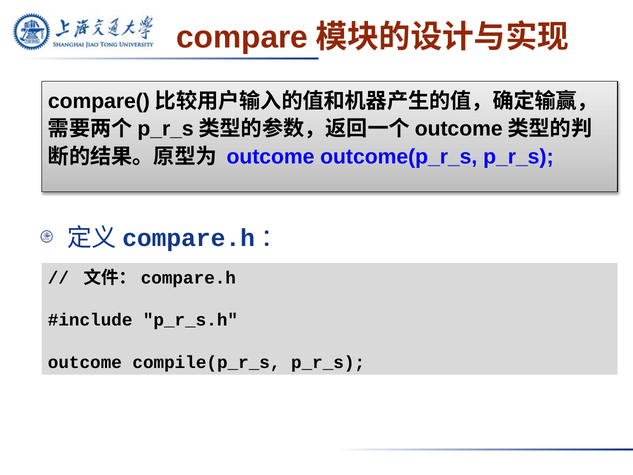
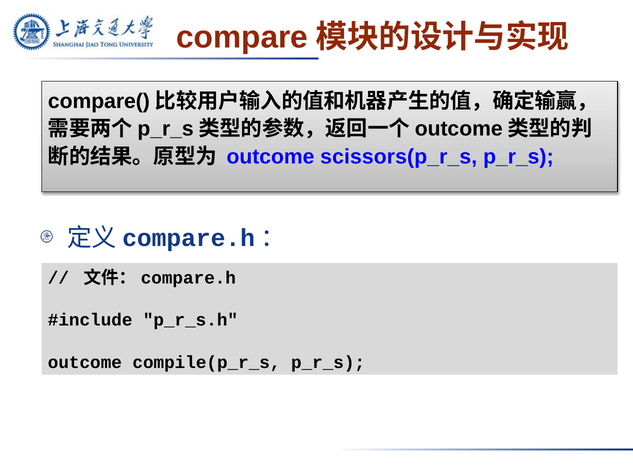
outcome(p_r_s: outcome(p_r_s -> scissors(p_r_s (399, 157)
